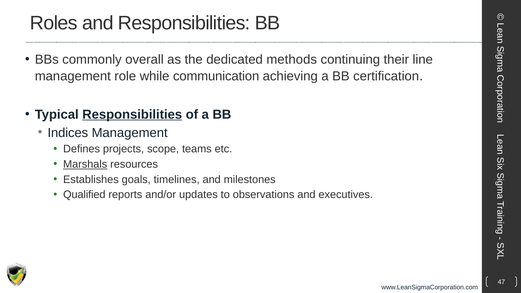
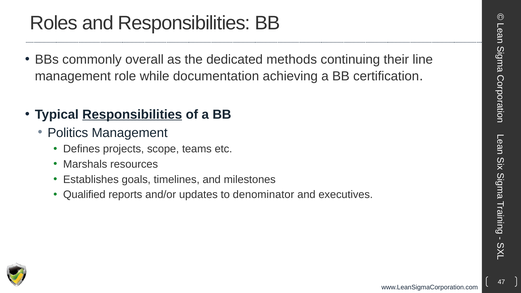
communication: communication -> documentation (216, 76)
Indices: Indices -> Politics (68, 133)
Marshals underline: present -> none (85, 164)
observations: observations -> denominator (264, 195)
